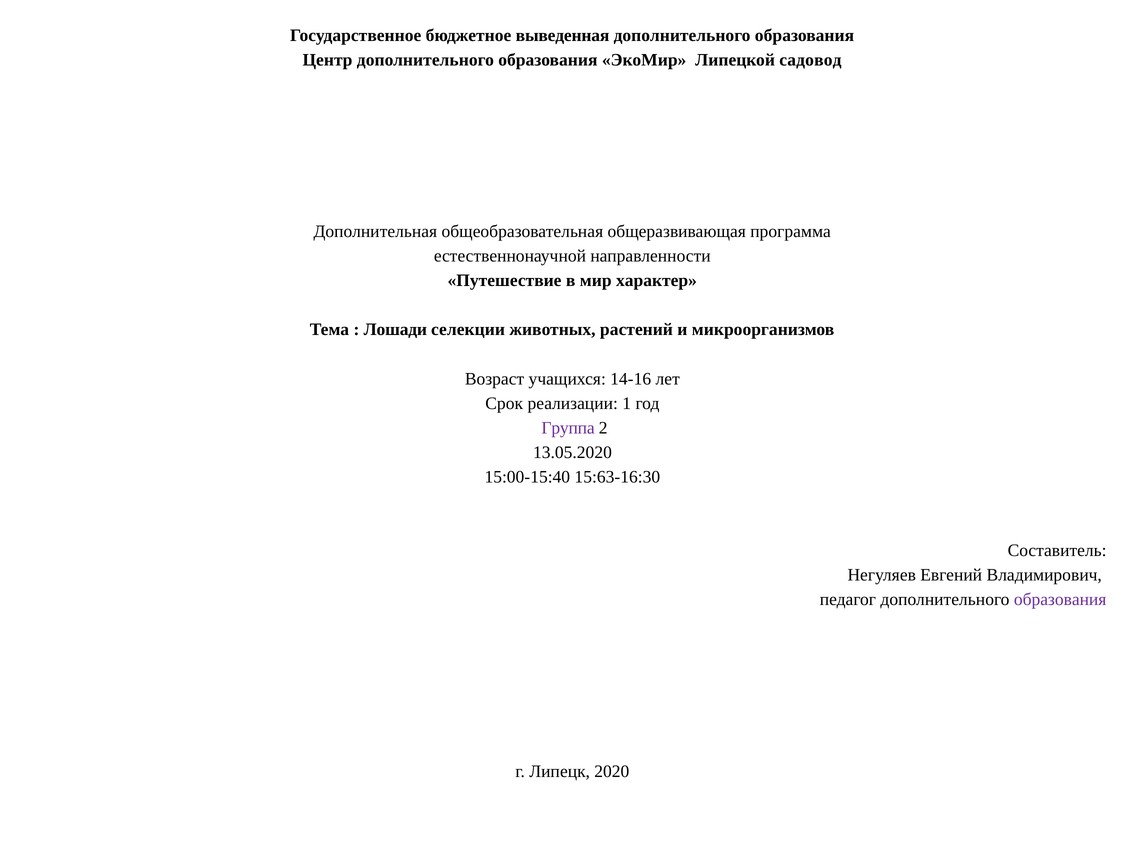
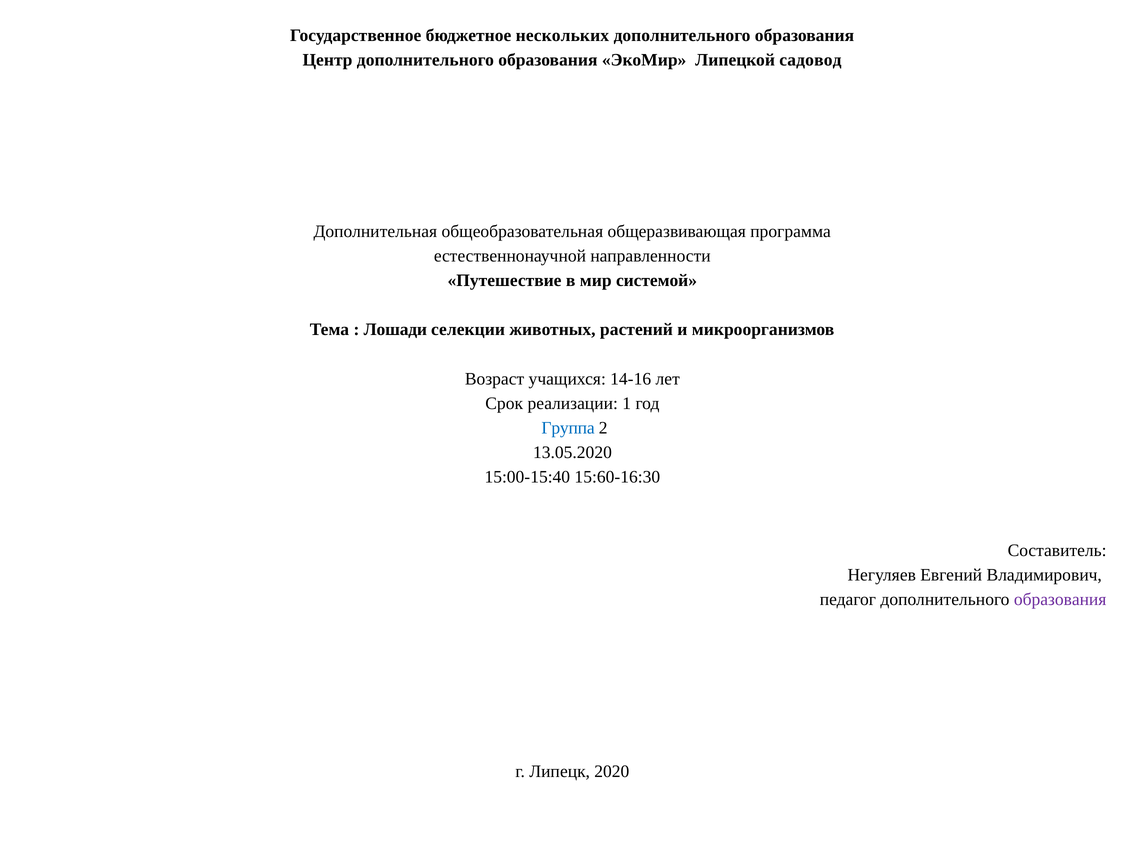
выведенная: выведенная -> нескольких (562, 35)
характер: характер -> системой (657, 281)
Группа colour: purple -> blue (568, 428)
15:63-16:30: 15:63-16:30 -> 15:60-16:30 (617, 477)
